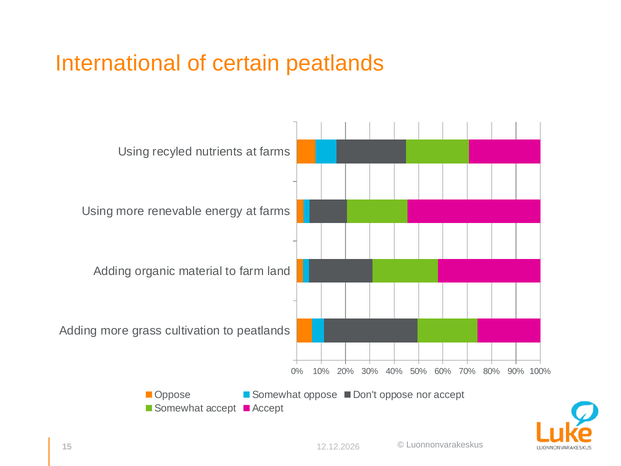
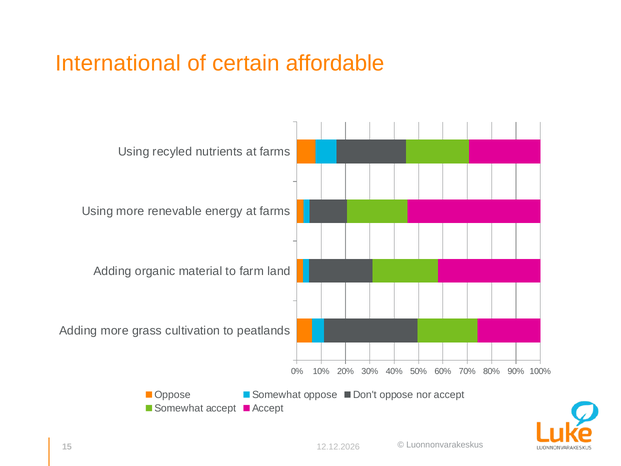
certain peatlands: peatlands -> affordable (335, 63)
